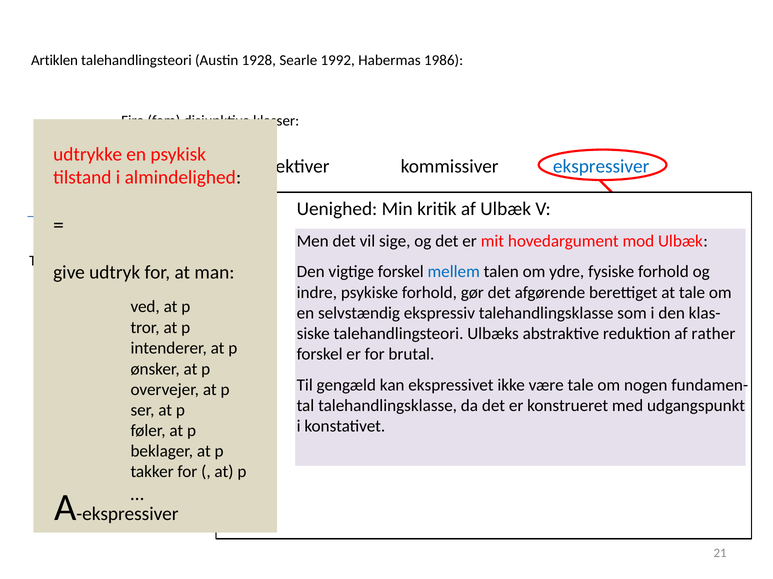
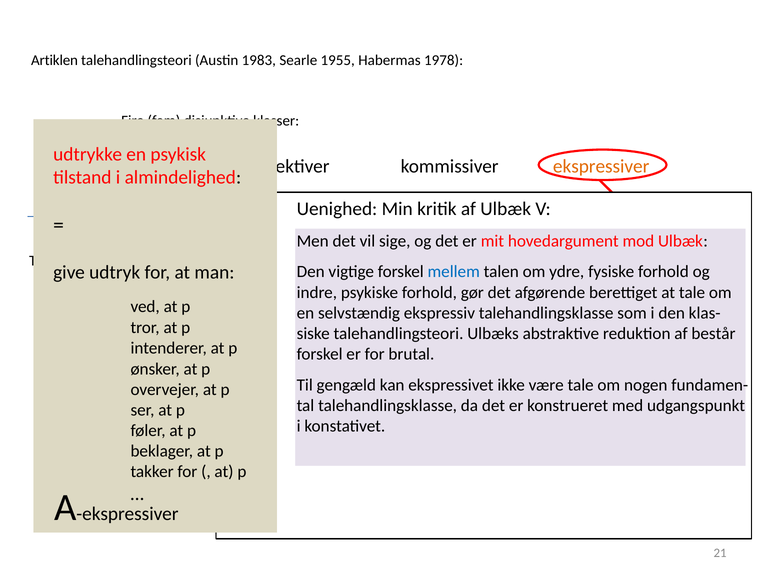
1928: 1928 -> 1983 (259, 60)
1992: 1992 -> 1955 (338, 60)
1986: 1986 -> 1978 (444, 60)
ekspressiver colour: blue -> orange (601, 167)
rather: rather -> består (714, 334)
